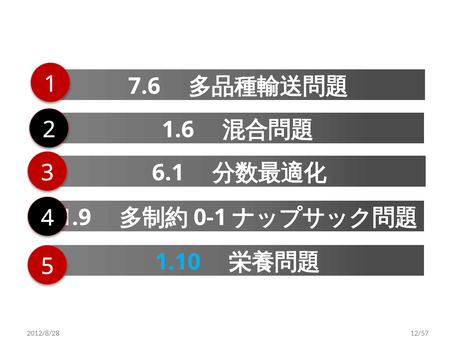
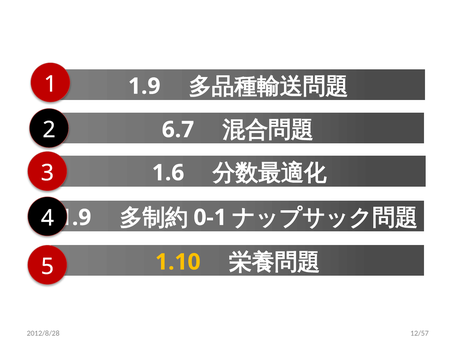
7.6: 7.6 -> 1.9 (144, 86)
1.6: 1.6 -> 6.7 (178, 130)
6.1: 6.1 -> 1.6 (168, 173)
1.10 colour: light blue -> yellow (178, 262)
